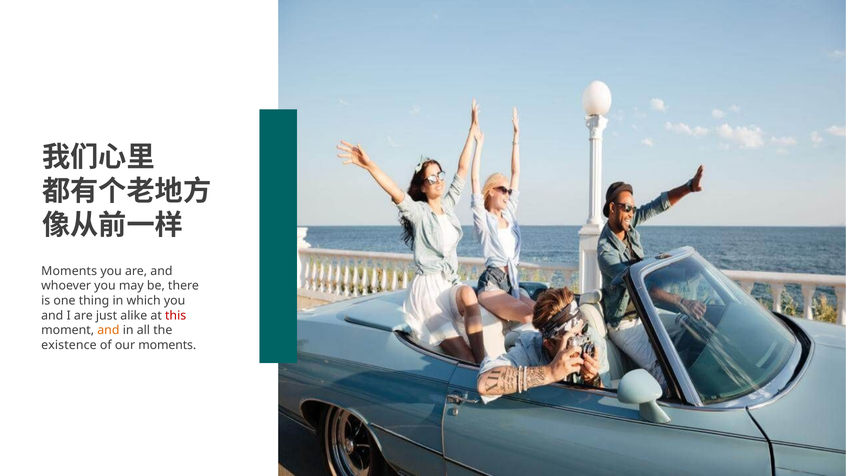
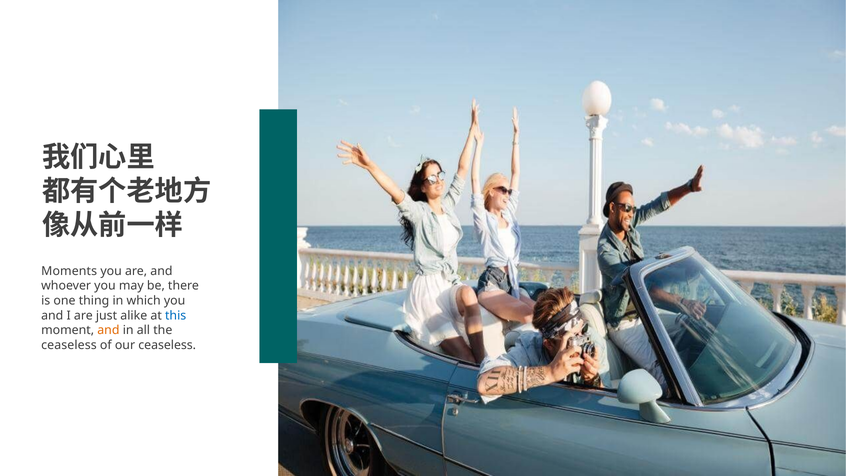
this colour: red -> blue (176, 315)
existence: existence -> ceaseless (69, 345)
our moments: moments -> ceaseless (167, 345)
